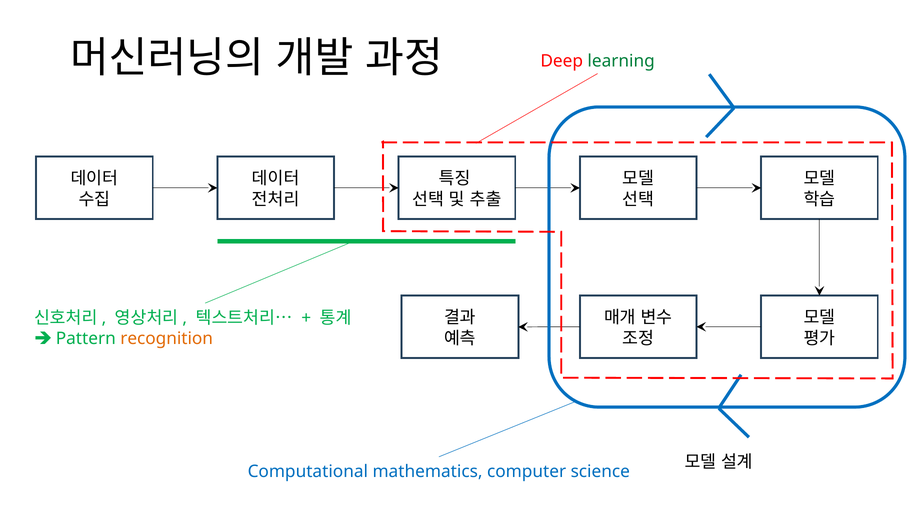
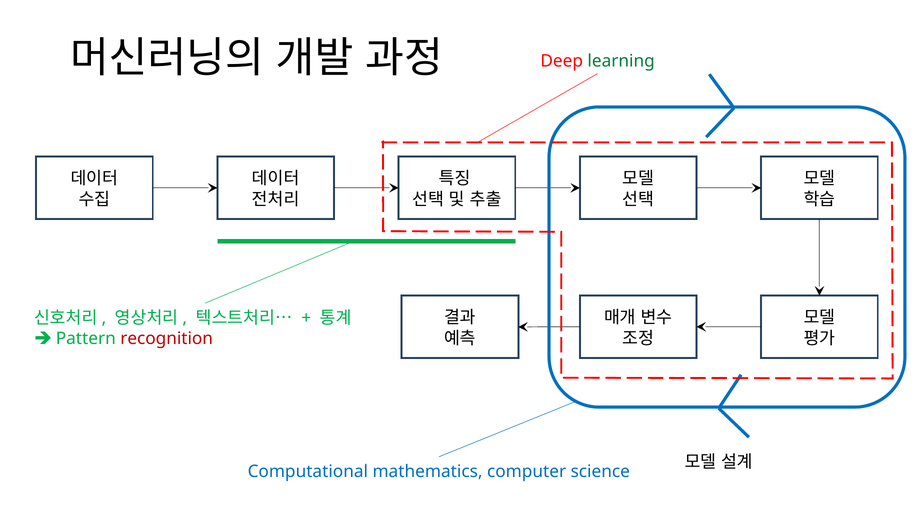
recognition colour: orange -> red (167, 339)
